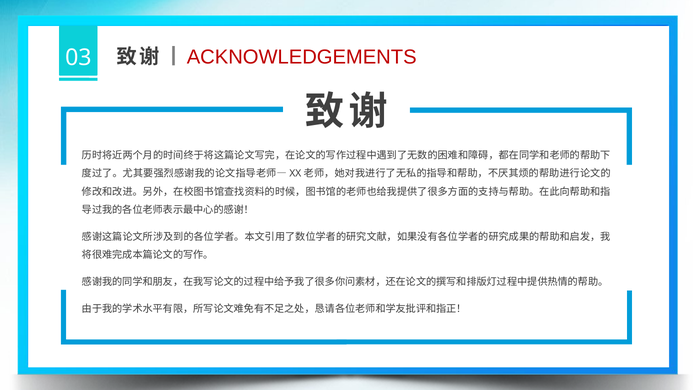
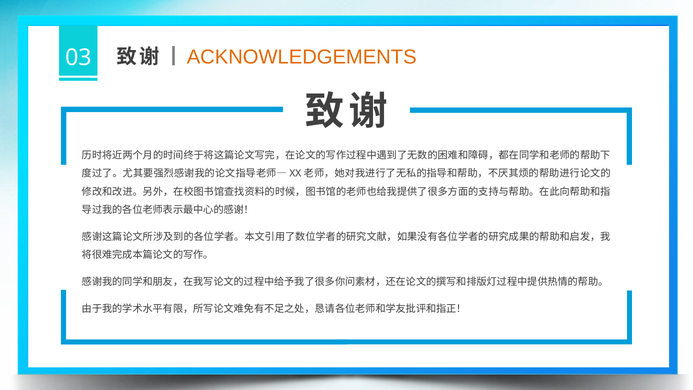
ACKNOWLEDGEMENTS colour: red -> orange (302, 57)
